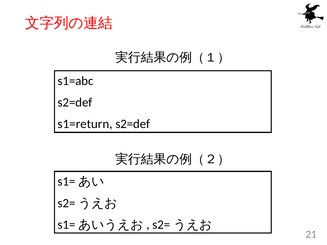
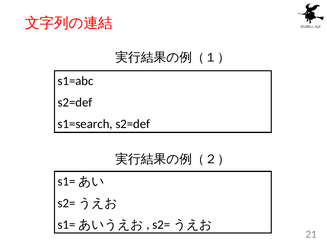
s1=return: s1=return -> s1=search (85, 124)
